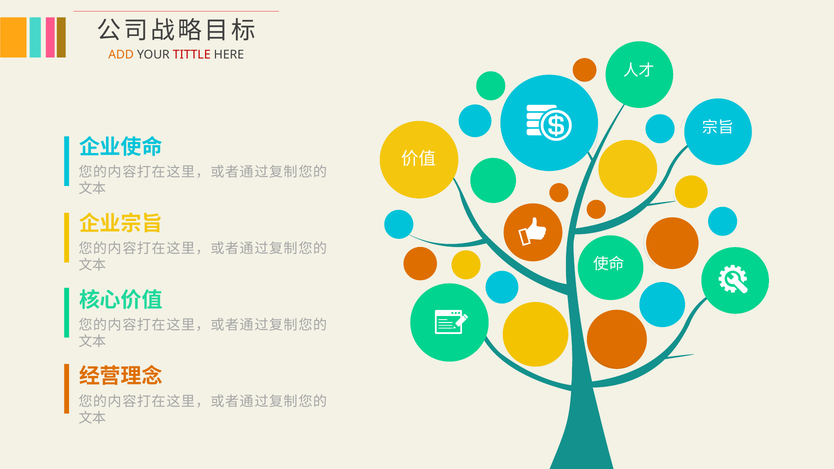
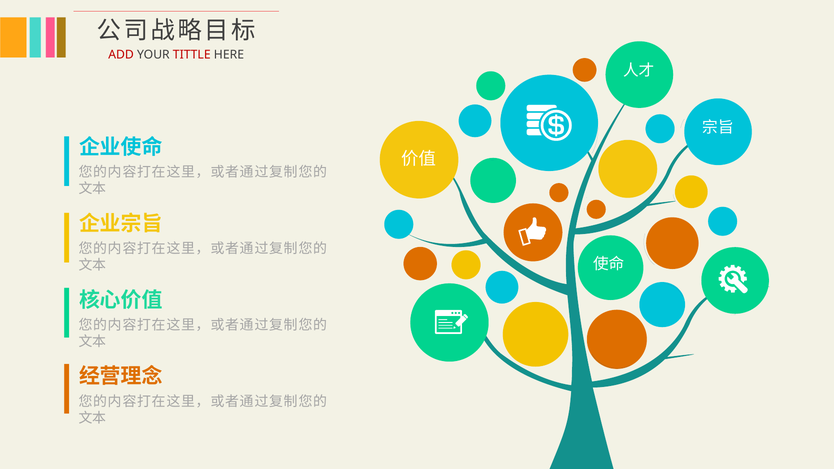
ADD colour: orange -> red (121, 55)
